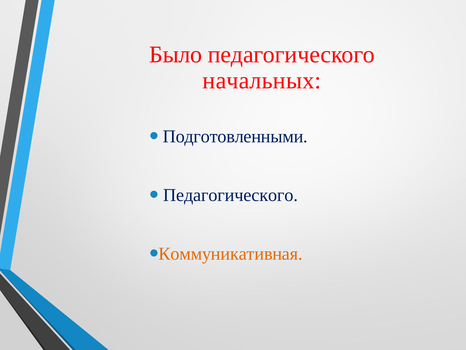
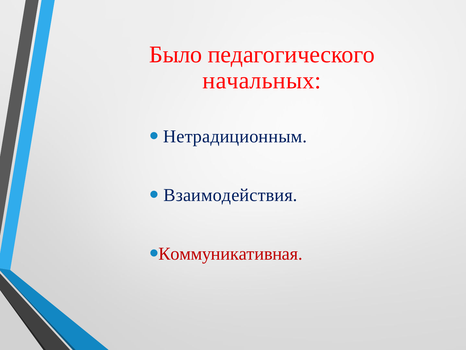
Подготовленными: Подготовленными -> Нетрадиционным (235, 136)
Педагогического: Педагогического -> Взаимодействия (230, 195)
Коммуникативная colour: orange -> red (231, 253)
